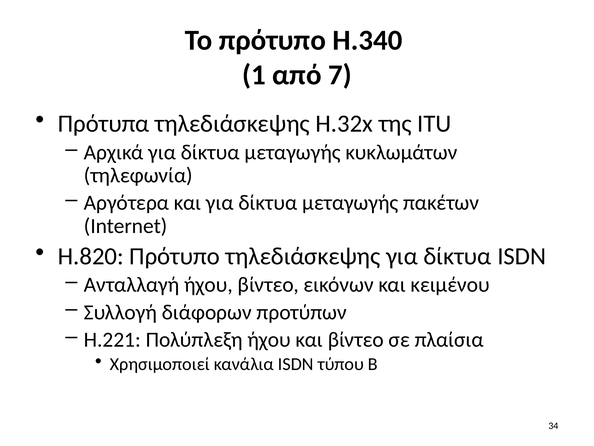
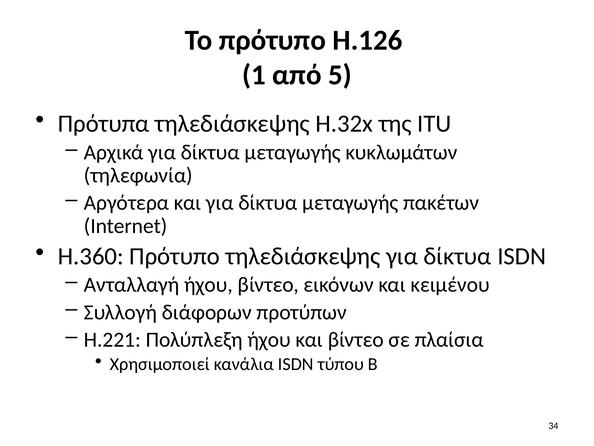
H.340: H.340 -> H.126 (367, 40)
7: 7 -> 5 (340, 75)
H.820: H.820 -> H.360 (91, 256)
